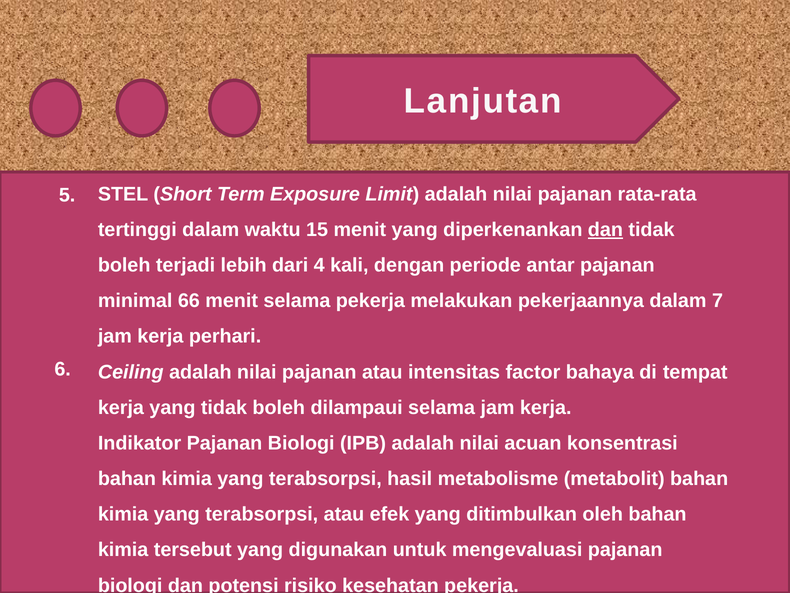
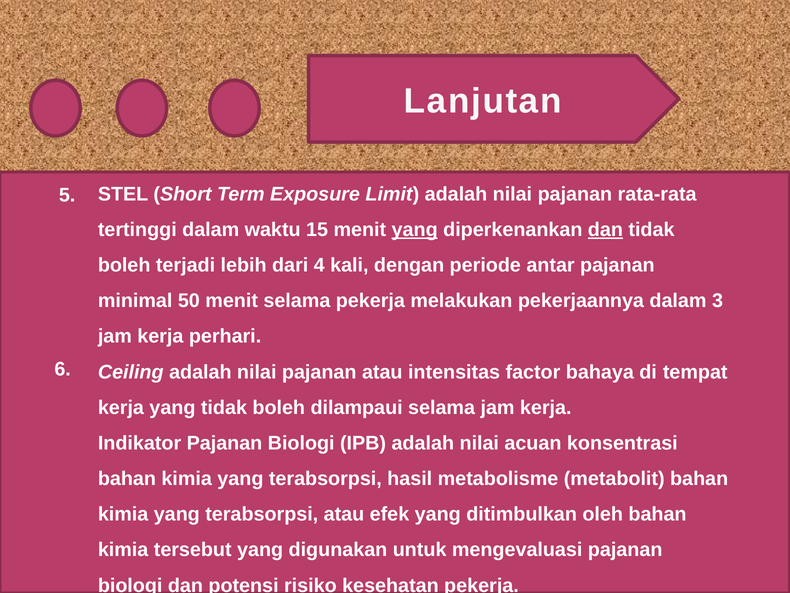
yang underline: none -> present (415, 229)
66: 66 -> 50 (189, 301)
7: 7 -> 3 (718, 301)
